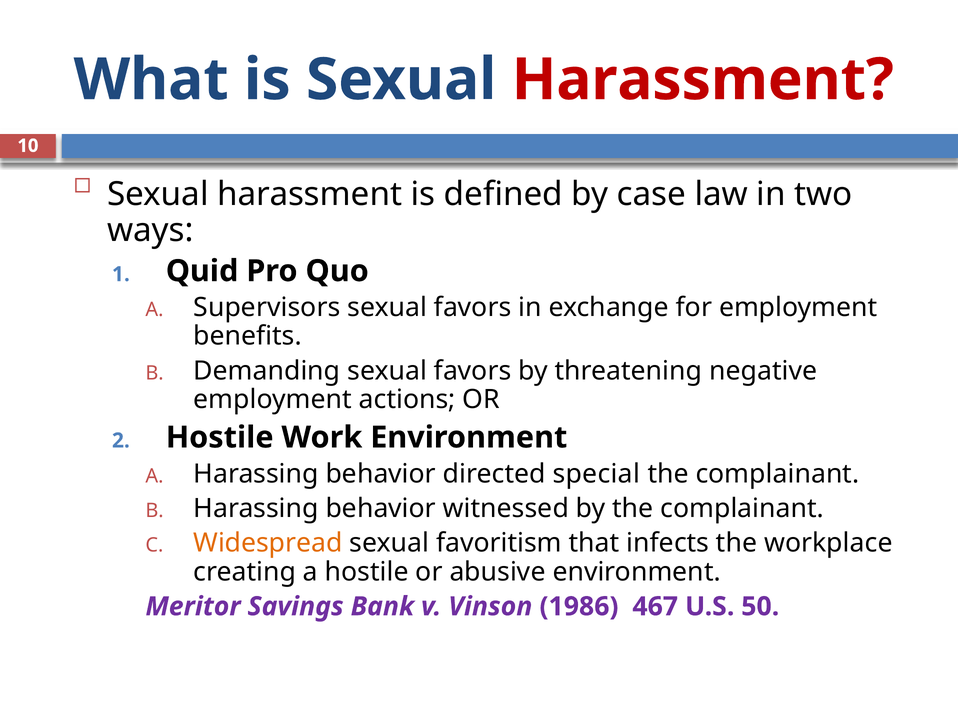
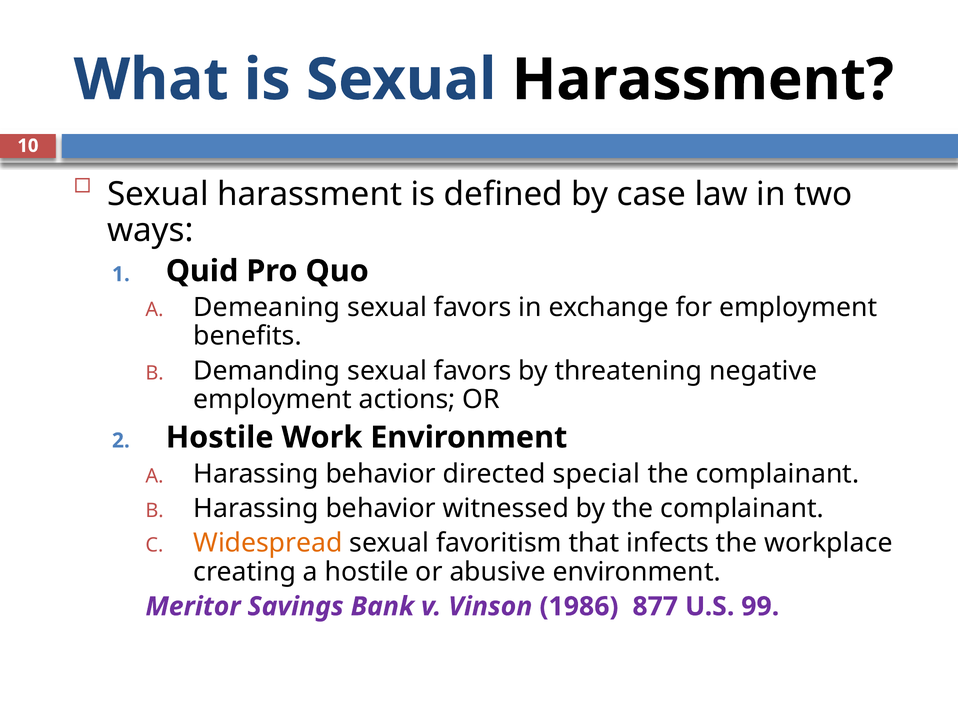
Harassment colour: red -> black (703, 80)
Supervisors: Supervisors -> Demeaning (267, 308)
467: 467 -> 877 (655, 607)
50: 50 -> 99 (760, 607)
